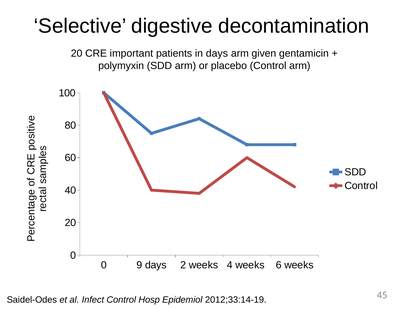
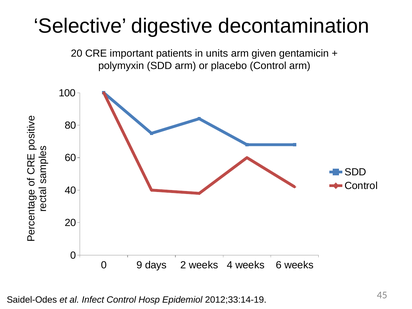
in days: days -> units (217, 53)
